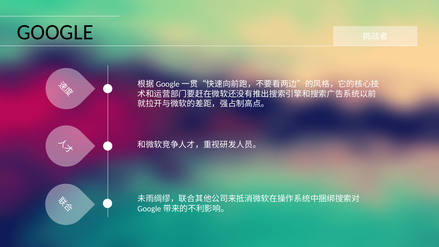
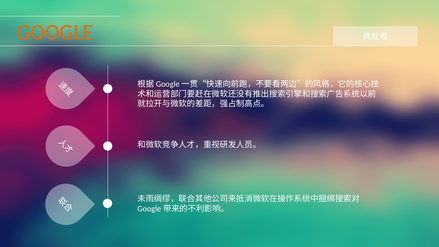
GOOGLE colour: black -> orange (55, 32)
